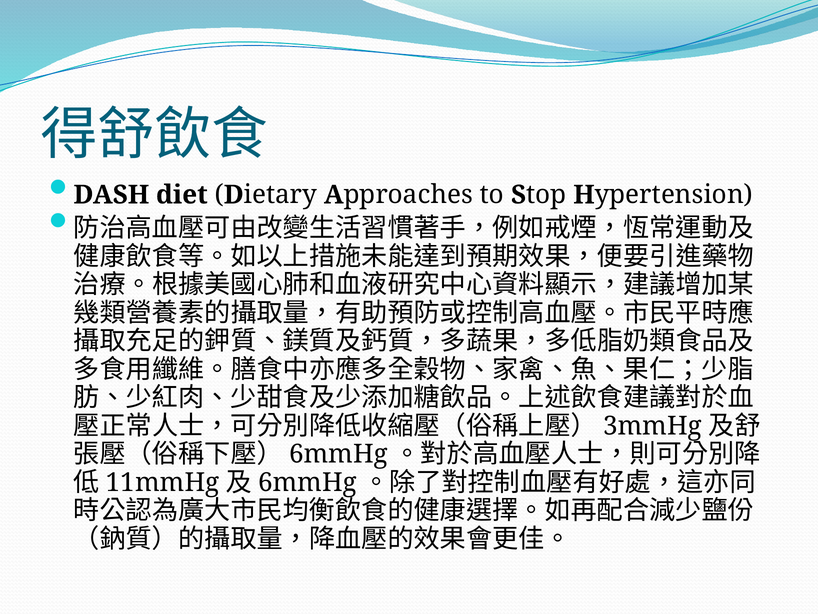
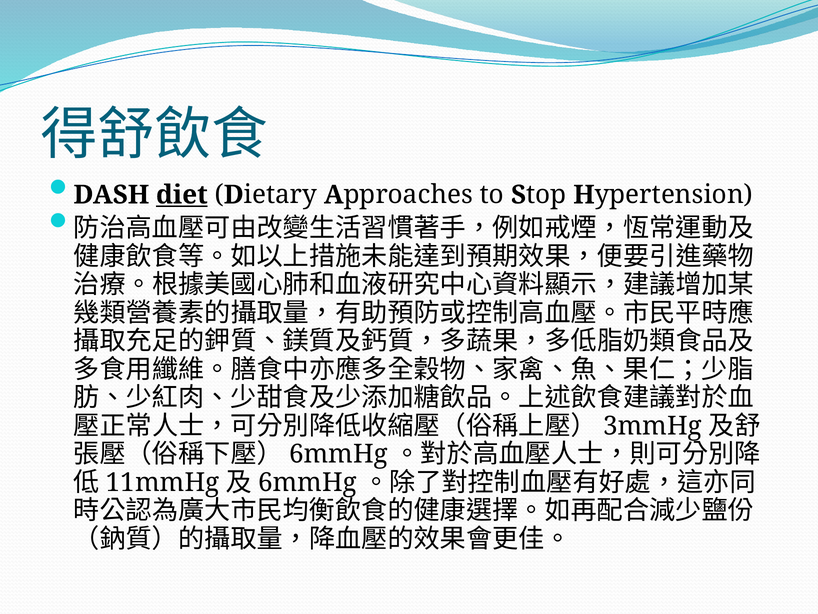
diet underline: none -> present (182, 195)
